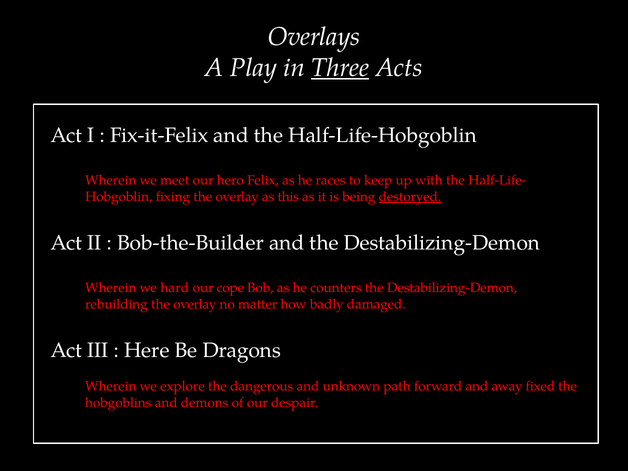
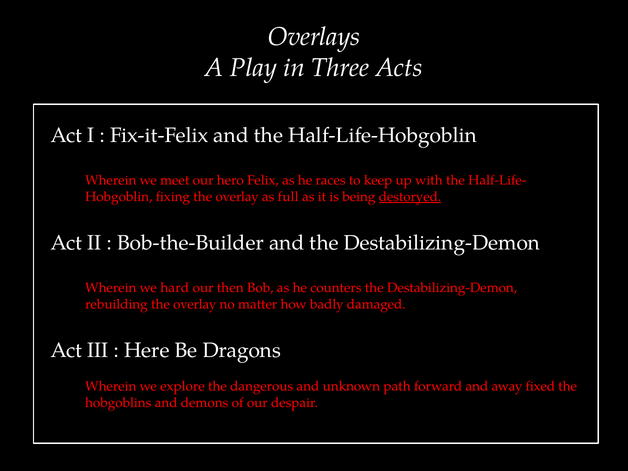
Three underline: present -> none (340, 68)
this: this -> full (288, 197)
cope: cope -> then (230, 288)
